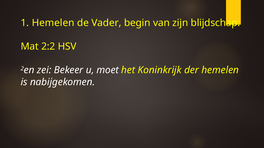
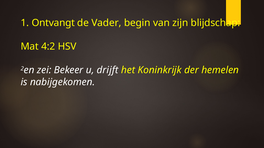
Hemelen: Hemelen -> Ontvangt (53, 23)
2:2: 2:2 -> 4:2 (48, 47)
moet: moet -> drijft (108, 70)
